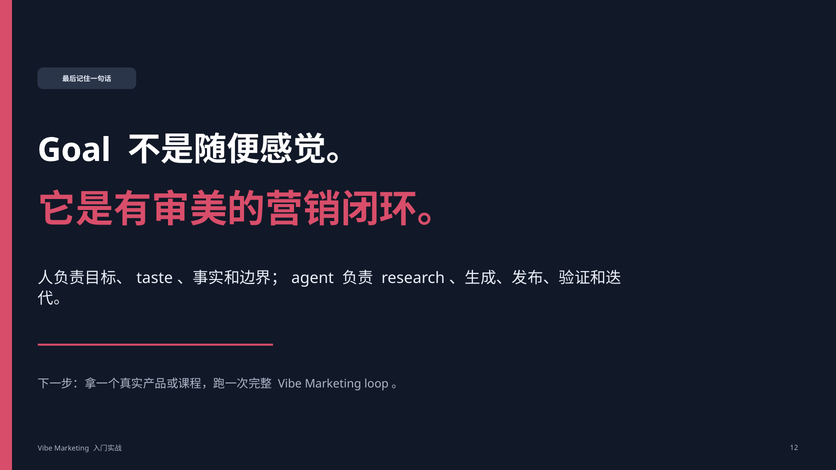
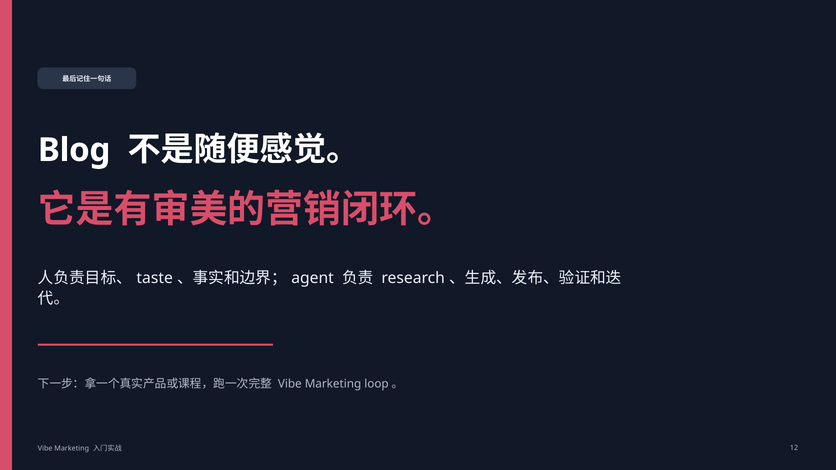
Goal: Goal -> Blog (74, 150)
